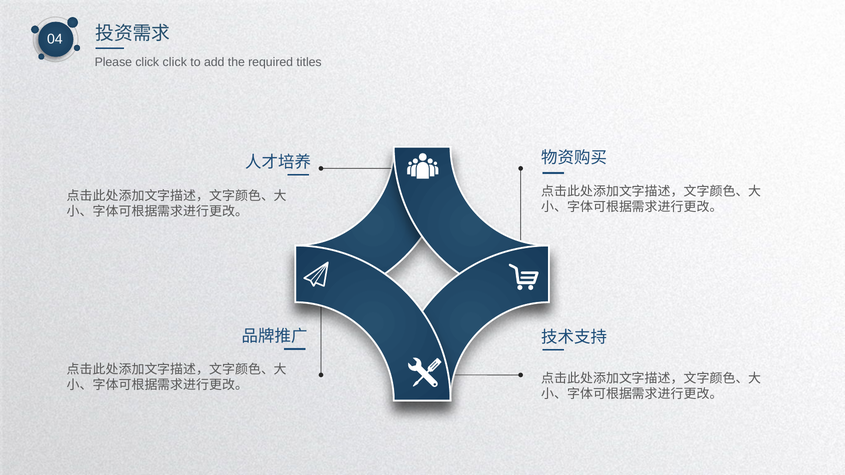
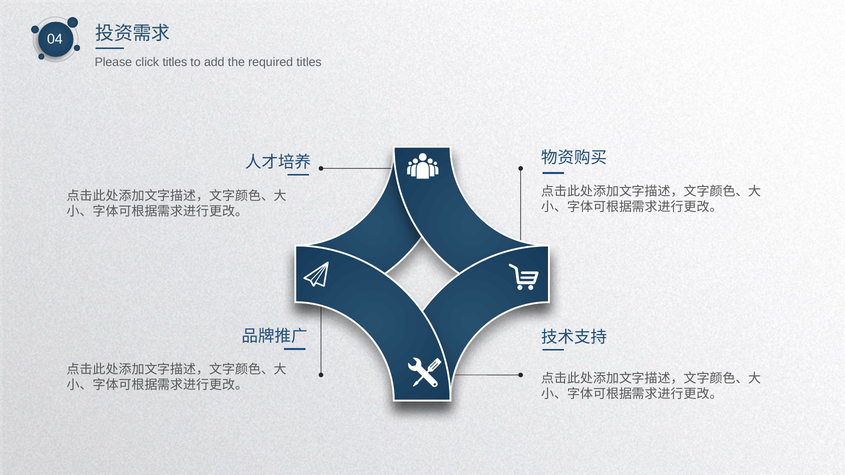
click click: click -> titles (175, 62)
